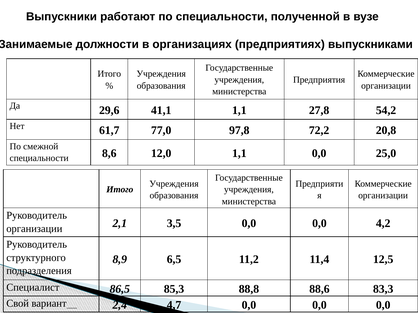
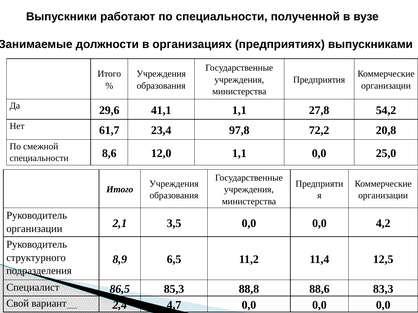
77,0: 77,0 -> 23,4 (161, 131)
